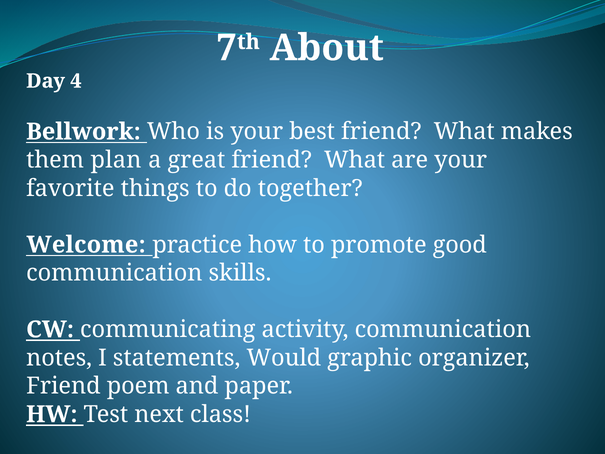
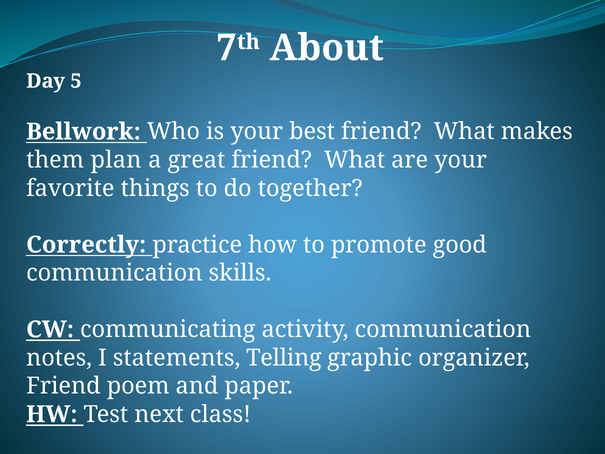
4: 4 -> 5 (76, 81)
Welcome: Welcome -> Correctly (86, 245)
Would: Would -> Telling (284, 358)
